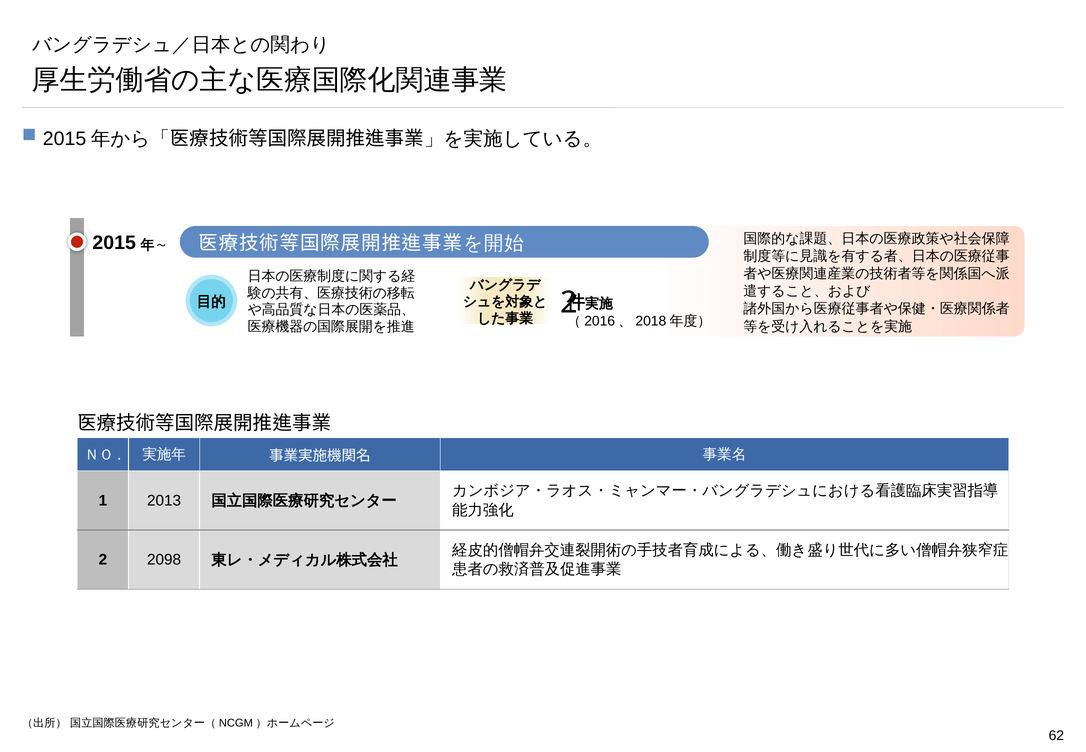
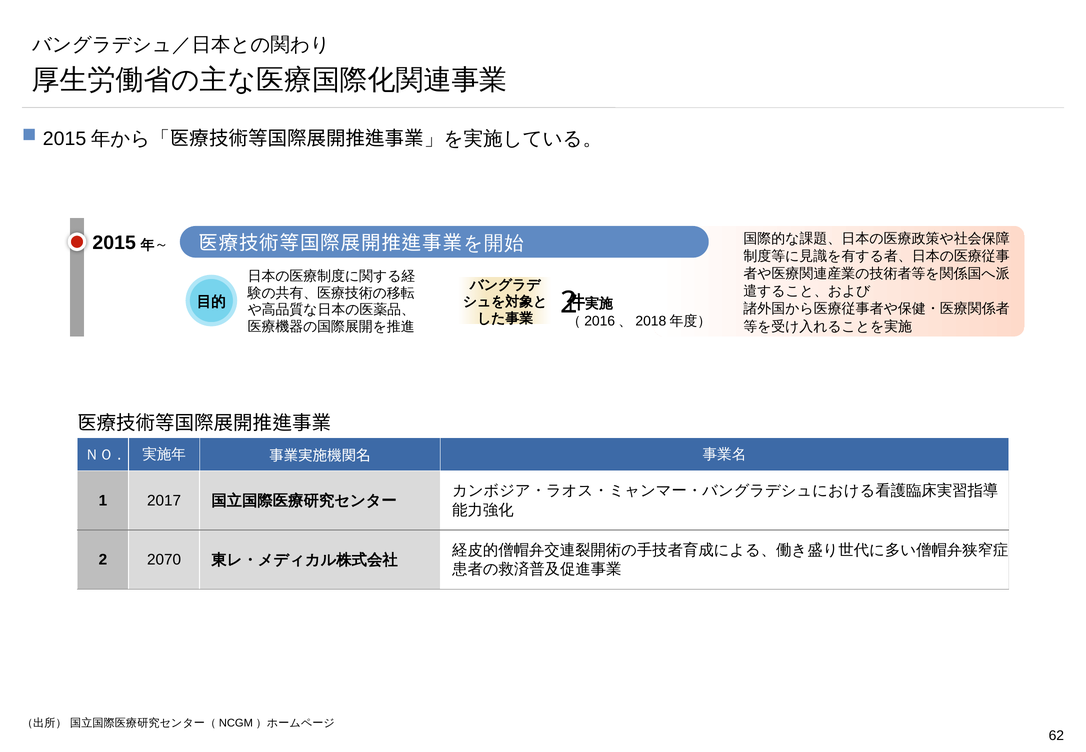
2013: 2013 -> 2017 (164, 501)
2098: 2098 -> 2070 (164, 560)
